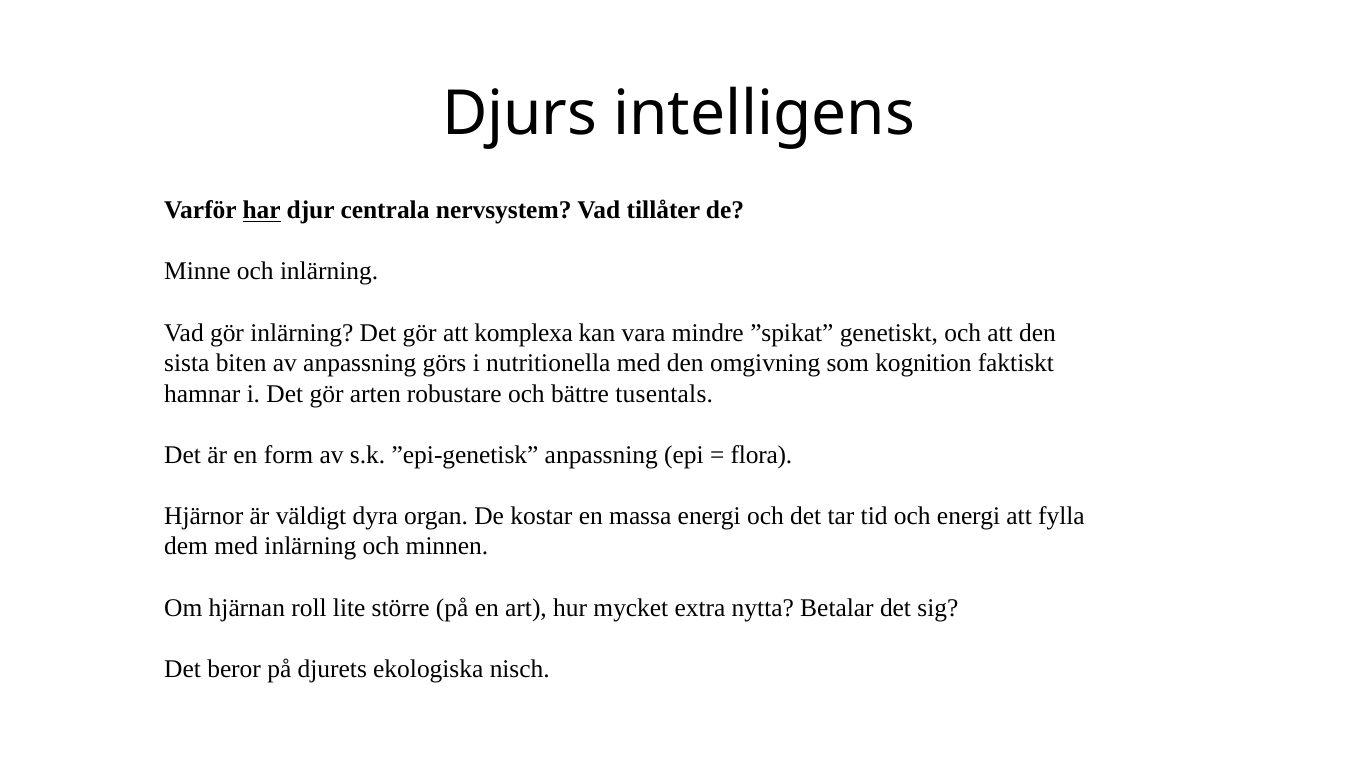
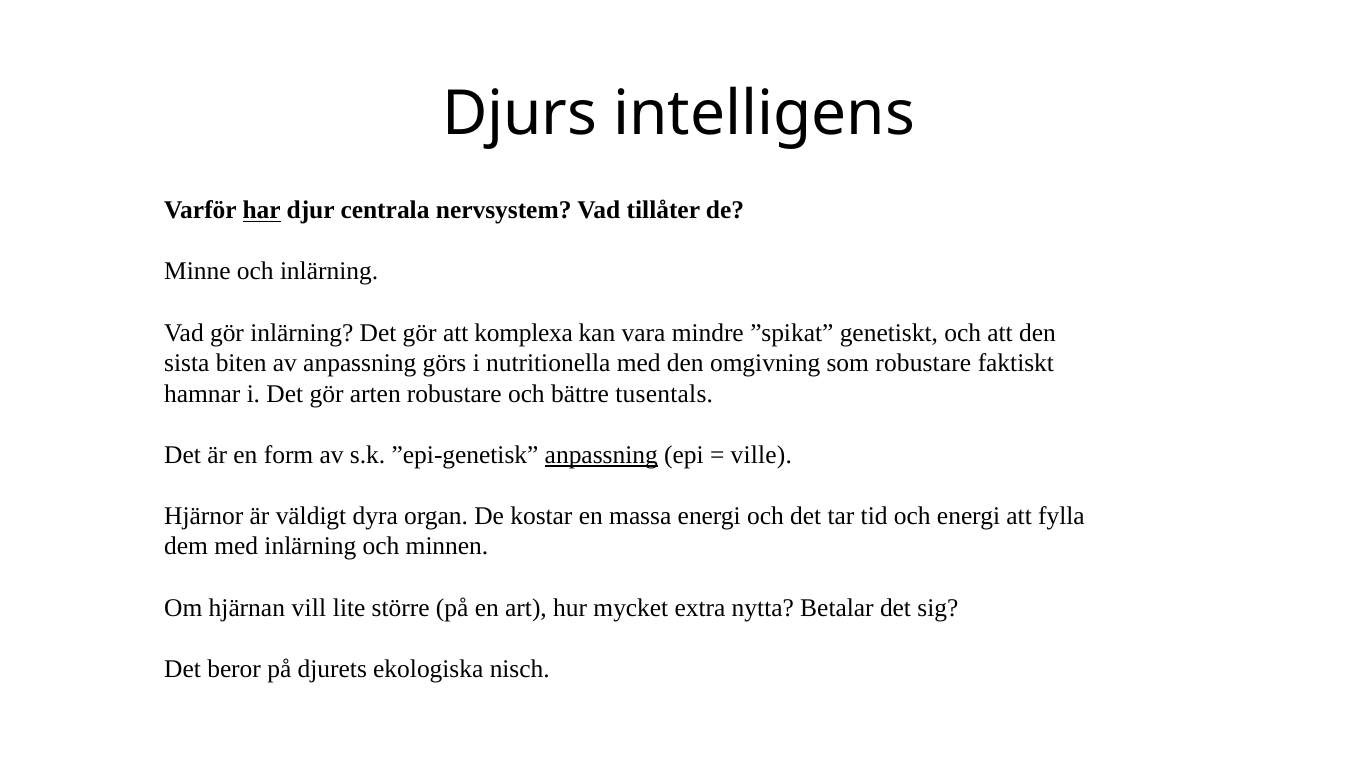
som kognition: kognition -> robustare (923, 363)
anpassning underline: none -> present (601, 455)
flora: flora -> ville (761, 455)
roll: roll -> vill (309, 608)
